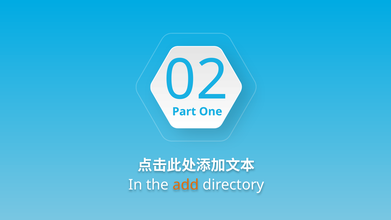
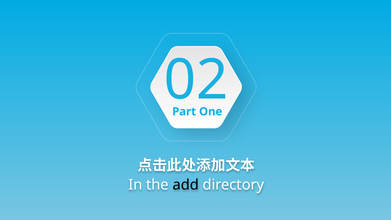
add colour: orange -> black (186, 185)
